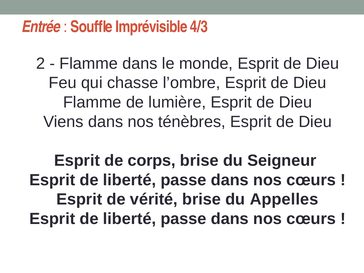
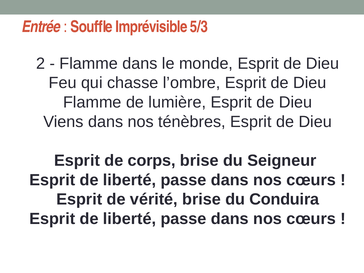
4/3: 4/3 -> 5/3 (199, 27)
Appelles: Appelles -> Conduira (284, 199)
